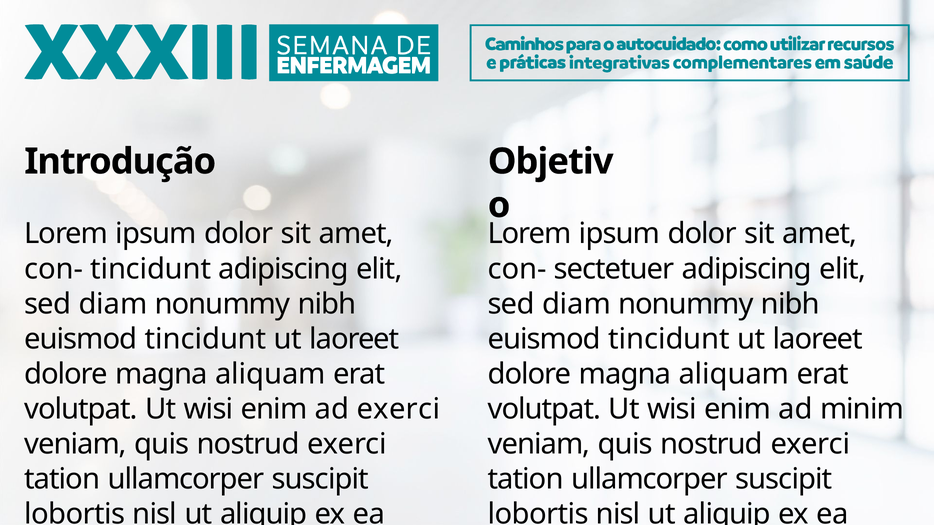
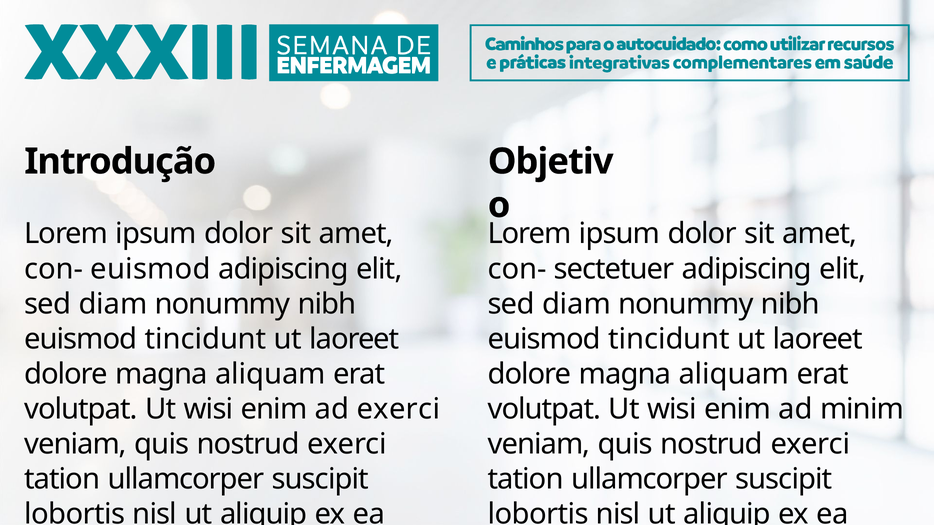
con- tincidunt: tincidunt -> euismod (151, 269)
